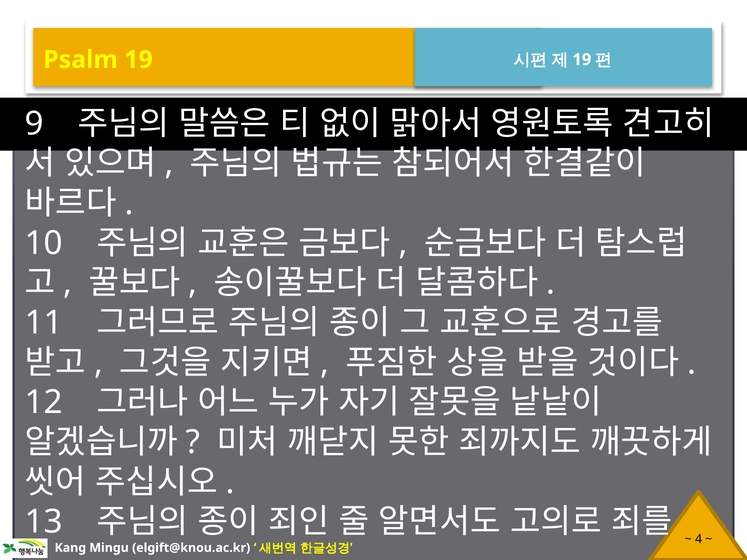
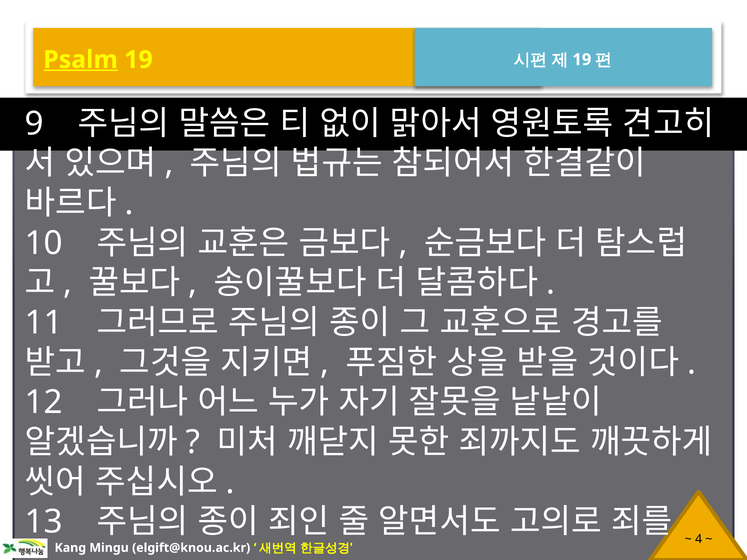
Psalm underline: none -> present (81, 60)
